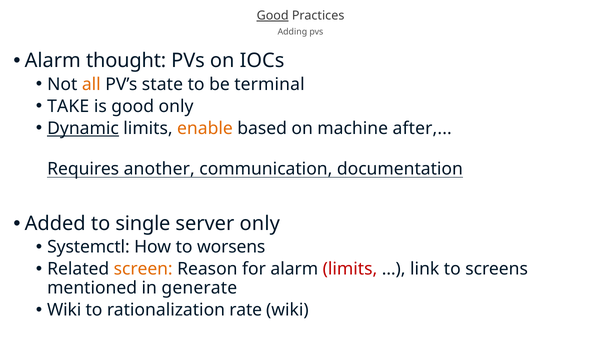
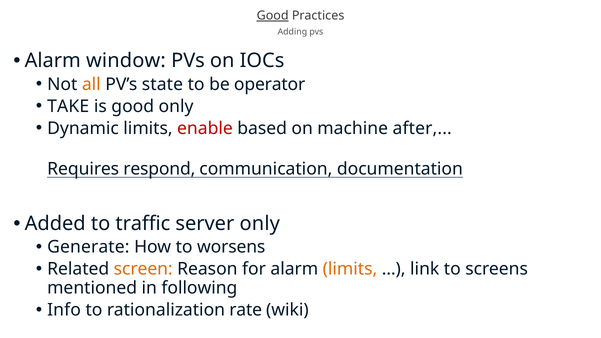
thought: thought -> window (126, 61)
terminal: terminal -> operator (270, 84)
Dynamic underline: present -> none (83, 128)
enable colour: orange -> red (205, 128)
another: another -> respond (159, 169)
single: single -> traffic (143, 224)
Systemctl: Systemctl -> Generate (88, 247)
limits colour: red -> orange (350, 269)
generate: generate -> following (199, 288)
Wiki: Wiki -> Info (64, 310)
